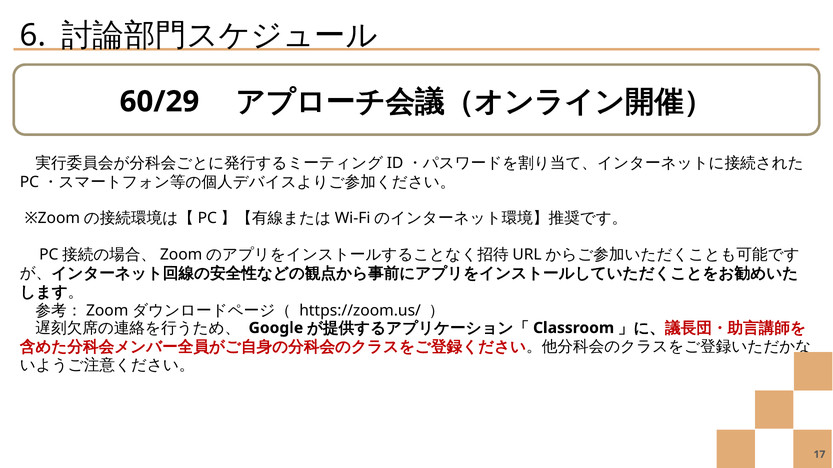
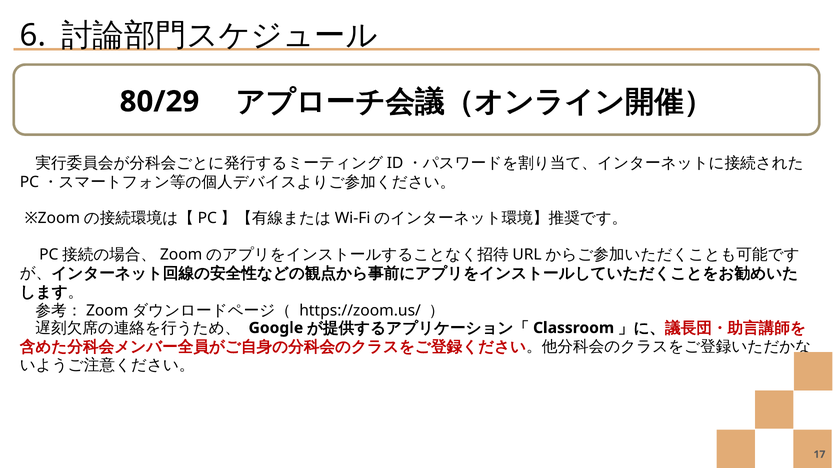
60/29: 60/29 -> 80/29 (159, 102)
